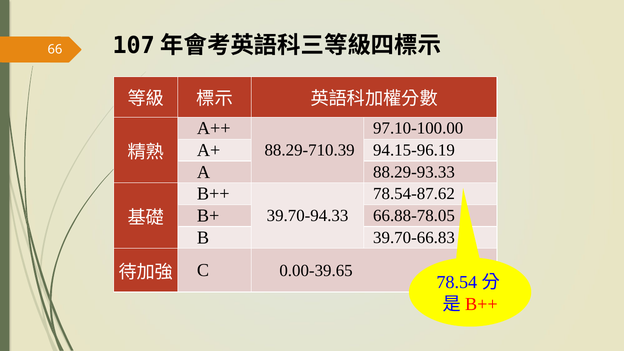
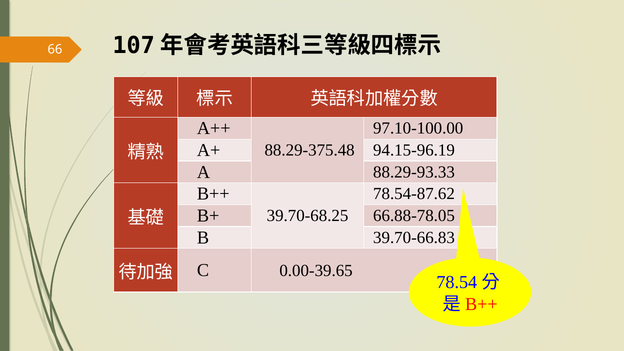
88.29-710.39: 88.29-710.39 -> 88.29-375.48 (310, 150)
39.70-94.33: 39.70-94.33 -> 39.70-68.25 (308, 216)
